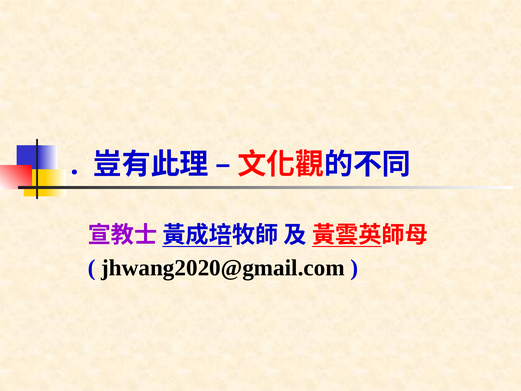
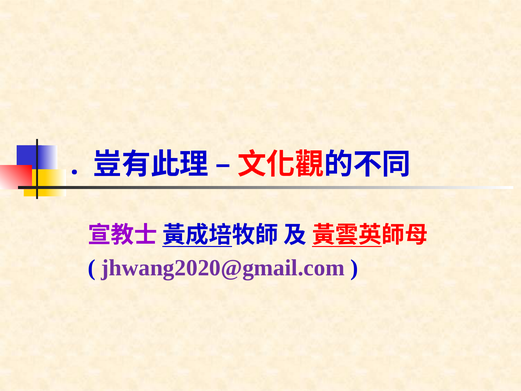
jhwang2020@gmail.com colour: black -> purple (223, 268)
